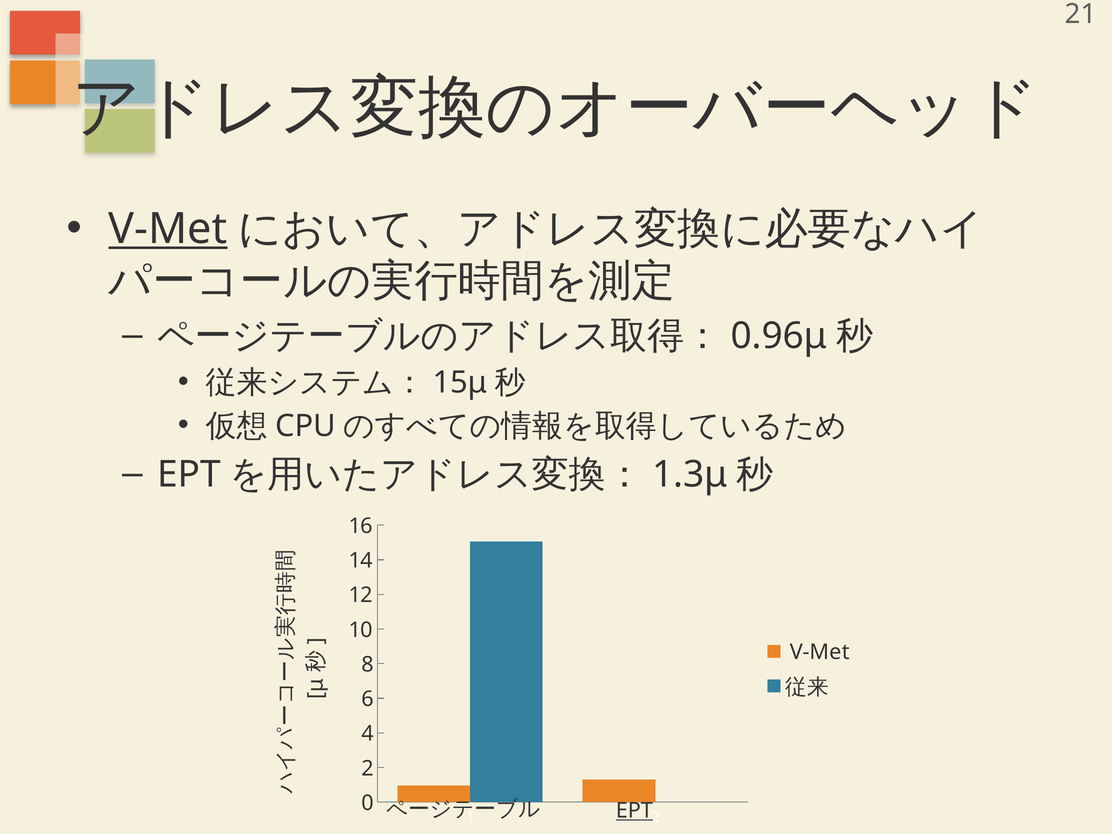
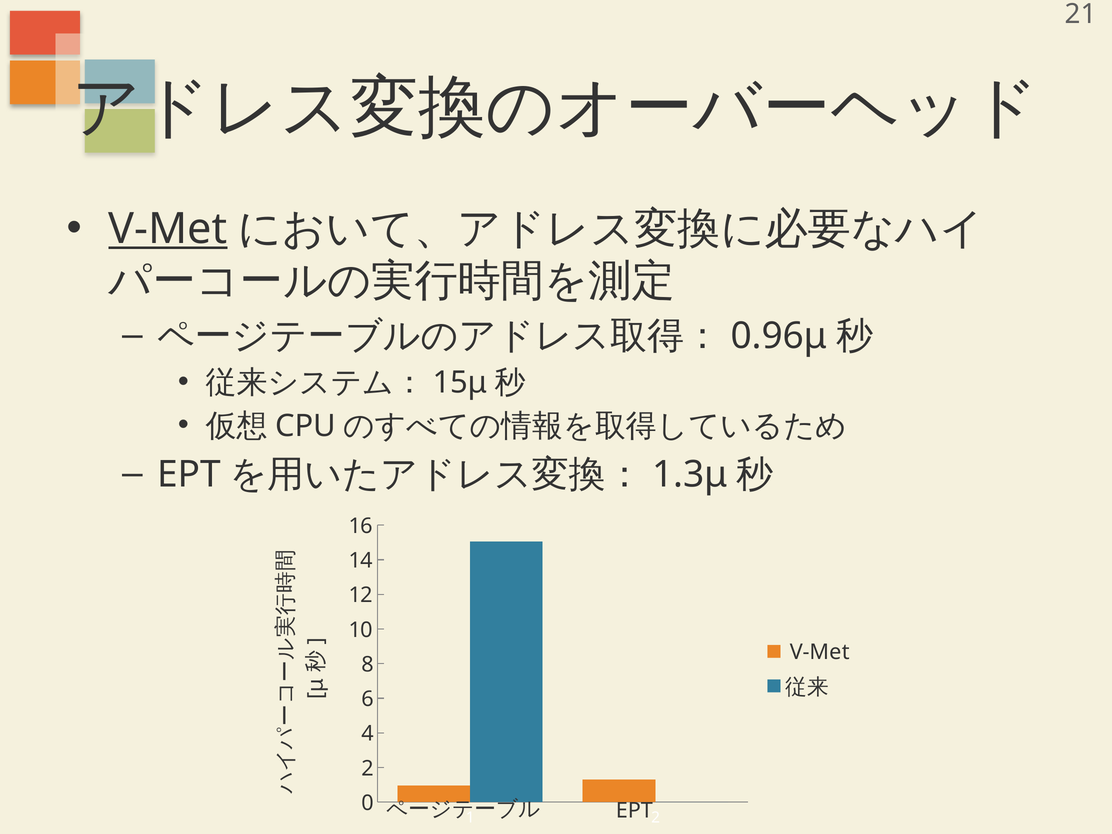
EPT underline: present -> none (634, 811)
